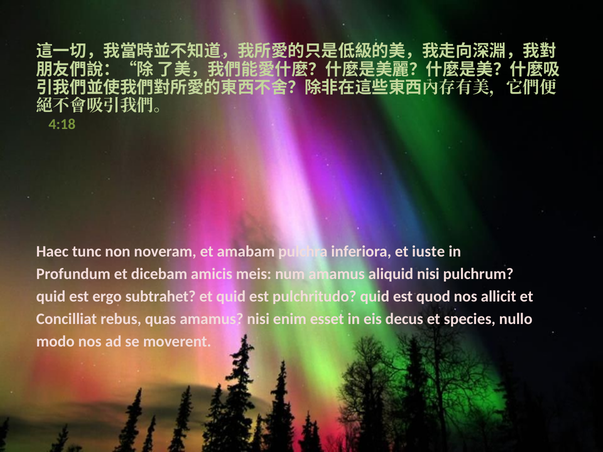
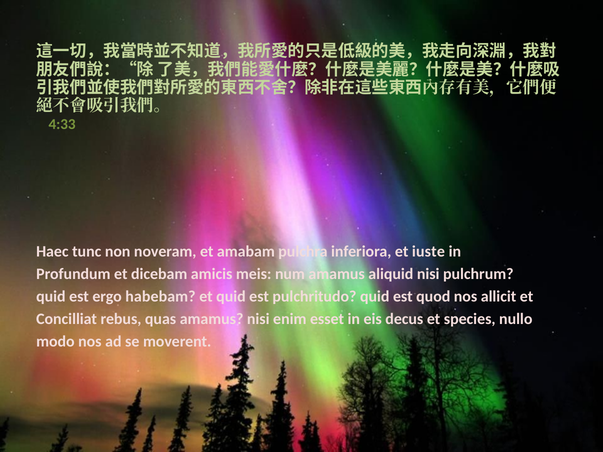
4:18: 4:18 -> 4:33 (62, 124)
subtrahet: subtrahet -> habebam (160, 297)
